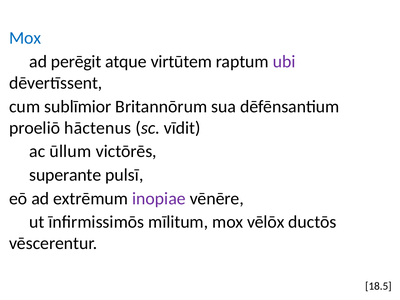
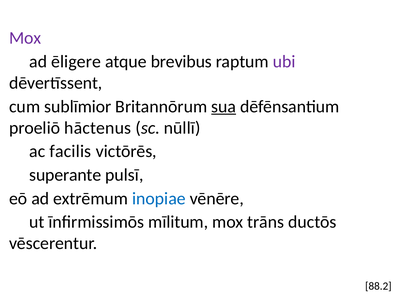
Mox colour: blue -> purple (25, 38)
perēgit: perēgit -> ēligere (76, 62)
virtūtem: virtūtem -> brevibus (181, 62)
sua underline: none -> present (224, 107)
vīdit: vīdit -> nūllī (182, 128)
ūllum: ūllum -> facilis (70, 151)
inopiae colour: purple -> blue (159, 199)
vēlōx: vēlōx -> trāns (266, 222)
18.5: 18.5 -> 88.2 (378, 286)
